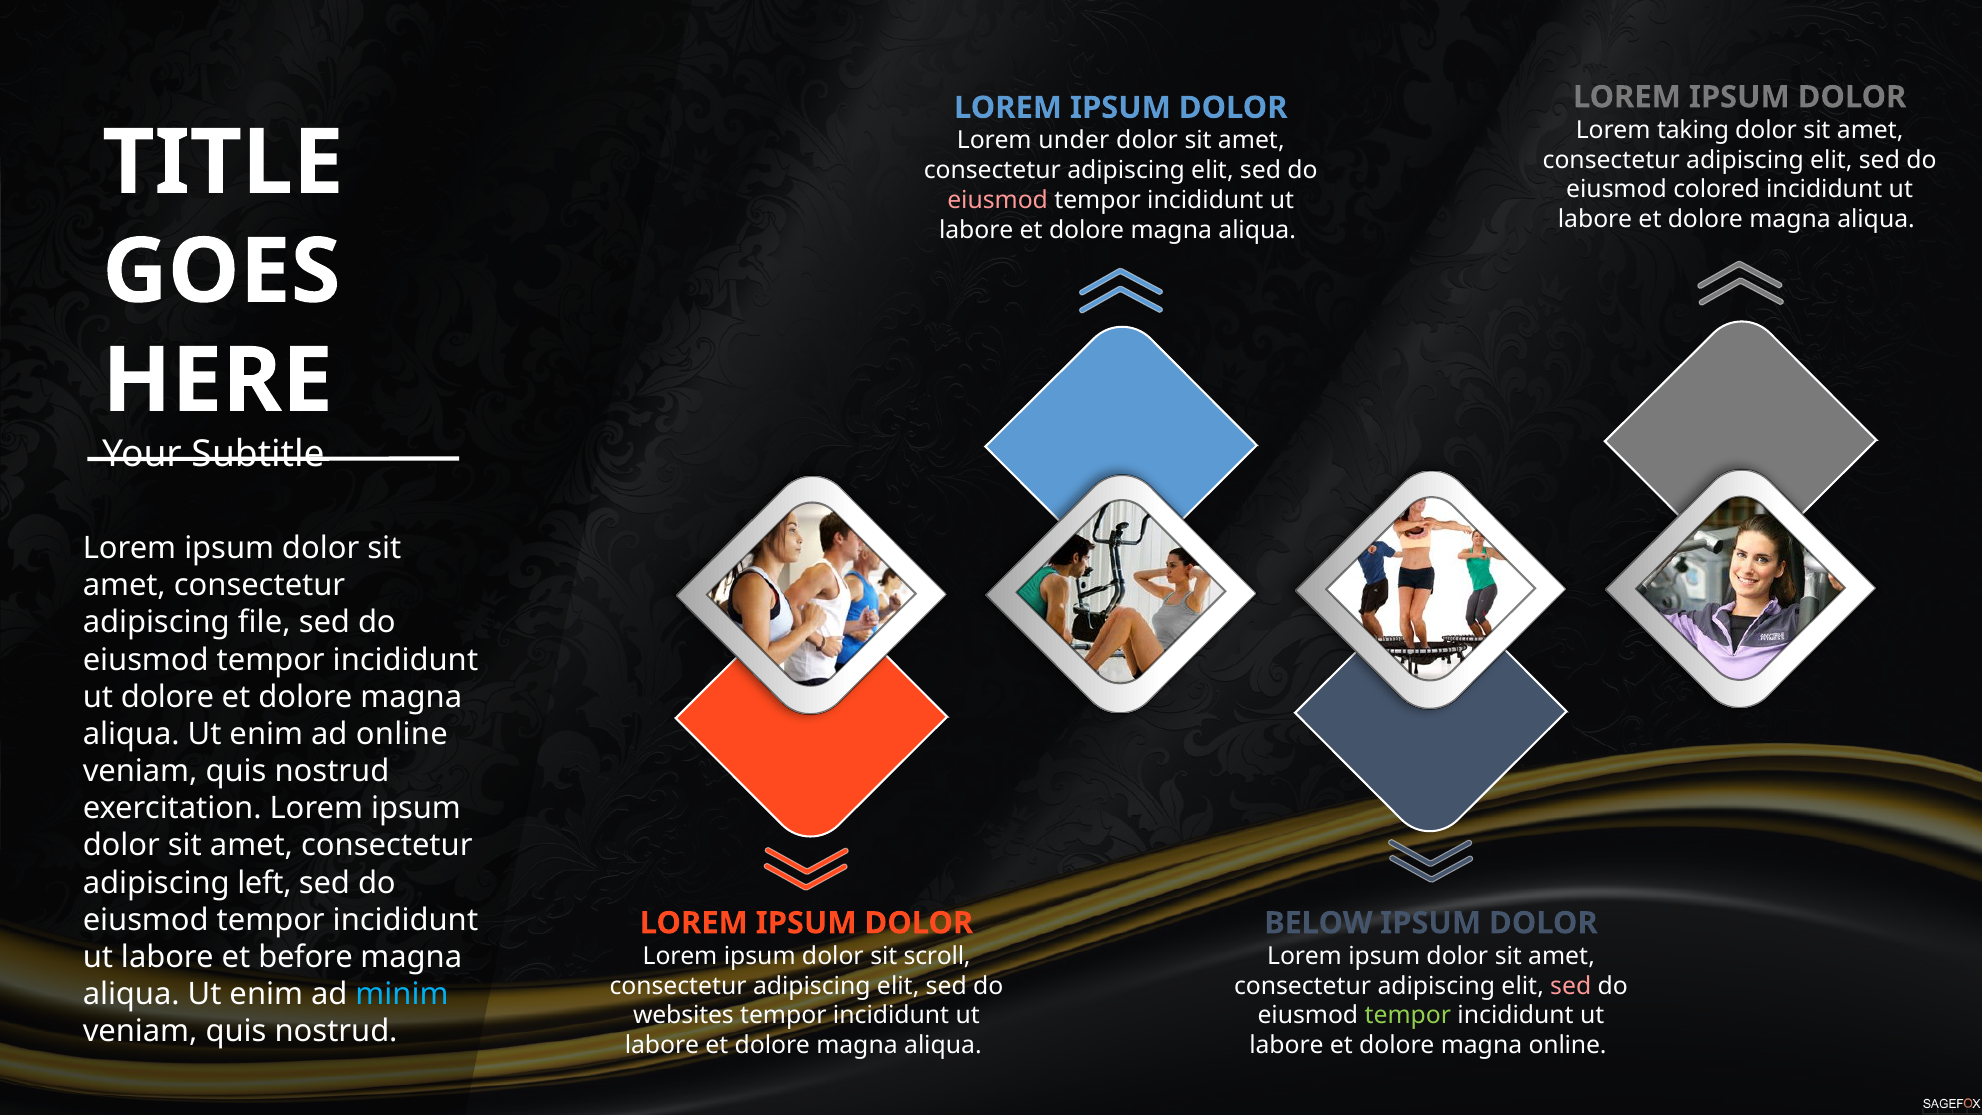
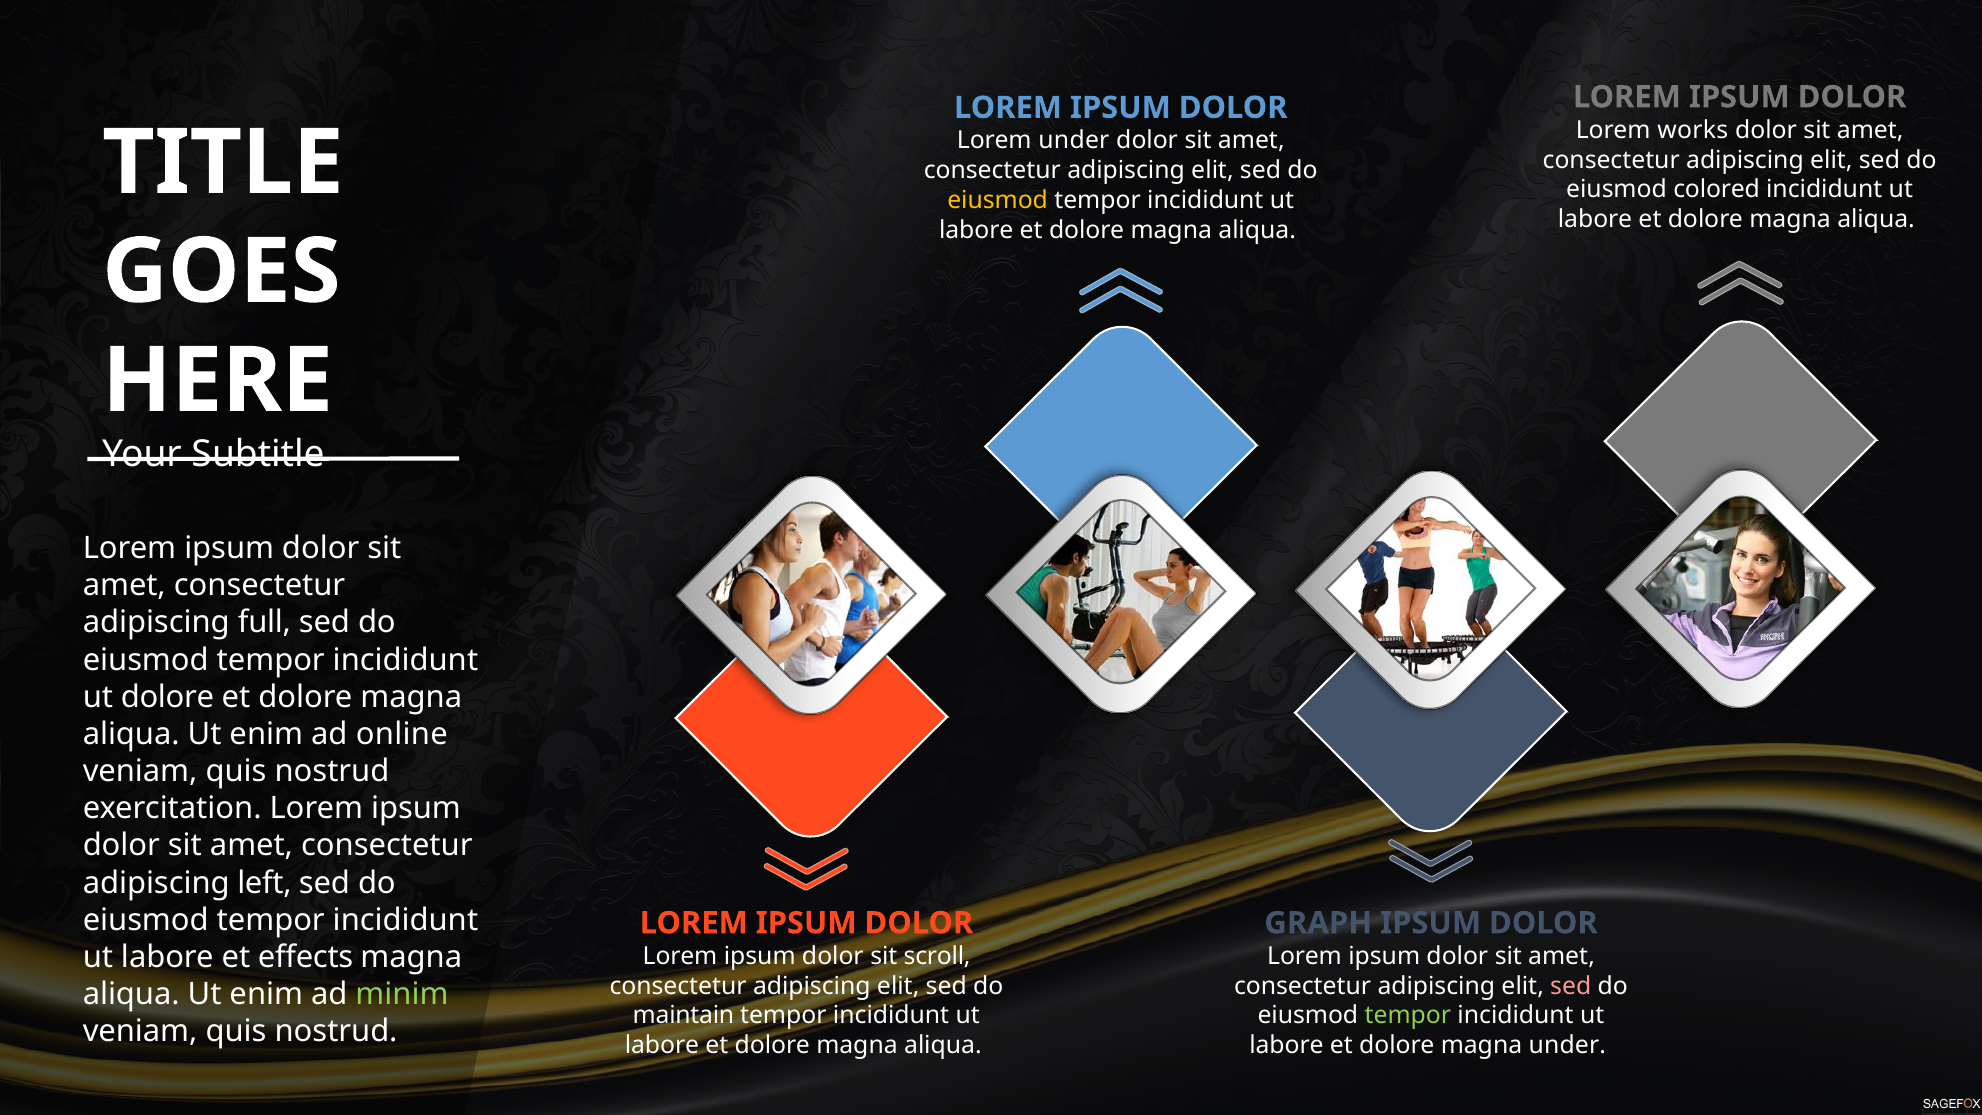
taking: taking -> works (1693, 130)
eiusmod colour: pink -> yellow (998, 200)
file: file -> full (264, 623)
BELOW: BELOW -> GRAPH (1318, 923)
before: before -> effects (306, 957)
minim colour: light blue -> light green (402, 994)
websites: websites -> maintain (683, 1015)
magna online: online -> under (1567, 1045)
